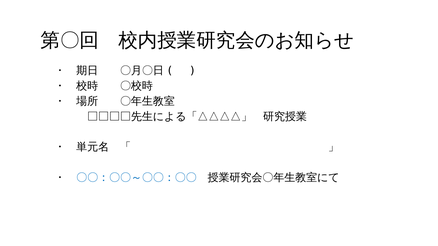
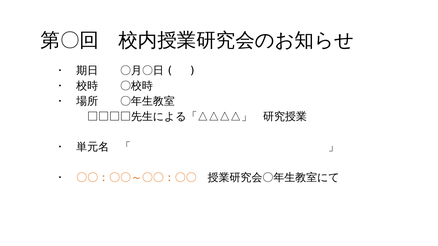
〇〇：〇〇～〇〇：〇〇 colour: blue -> orange (136, 178)
